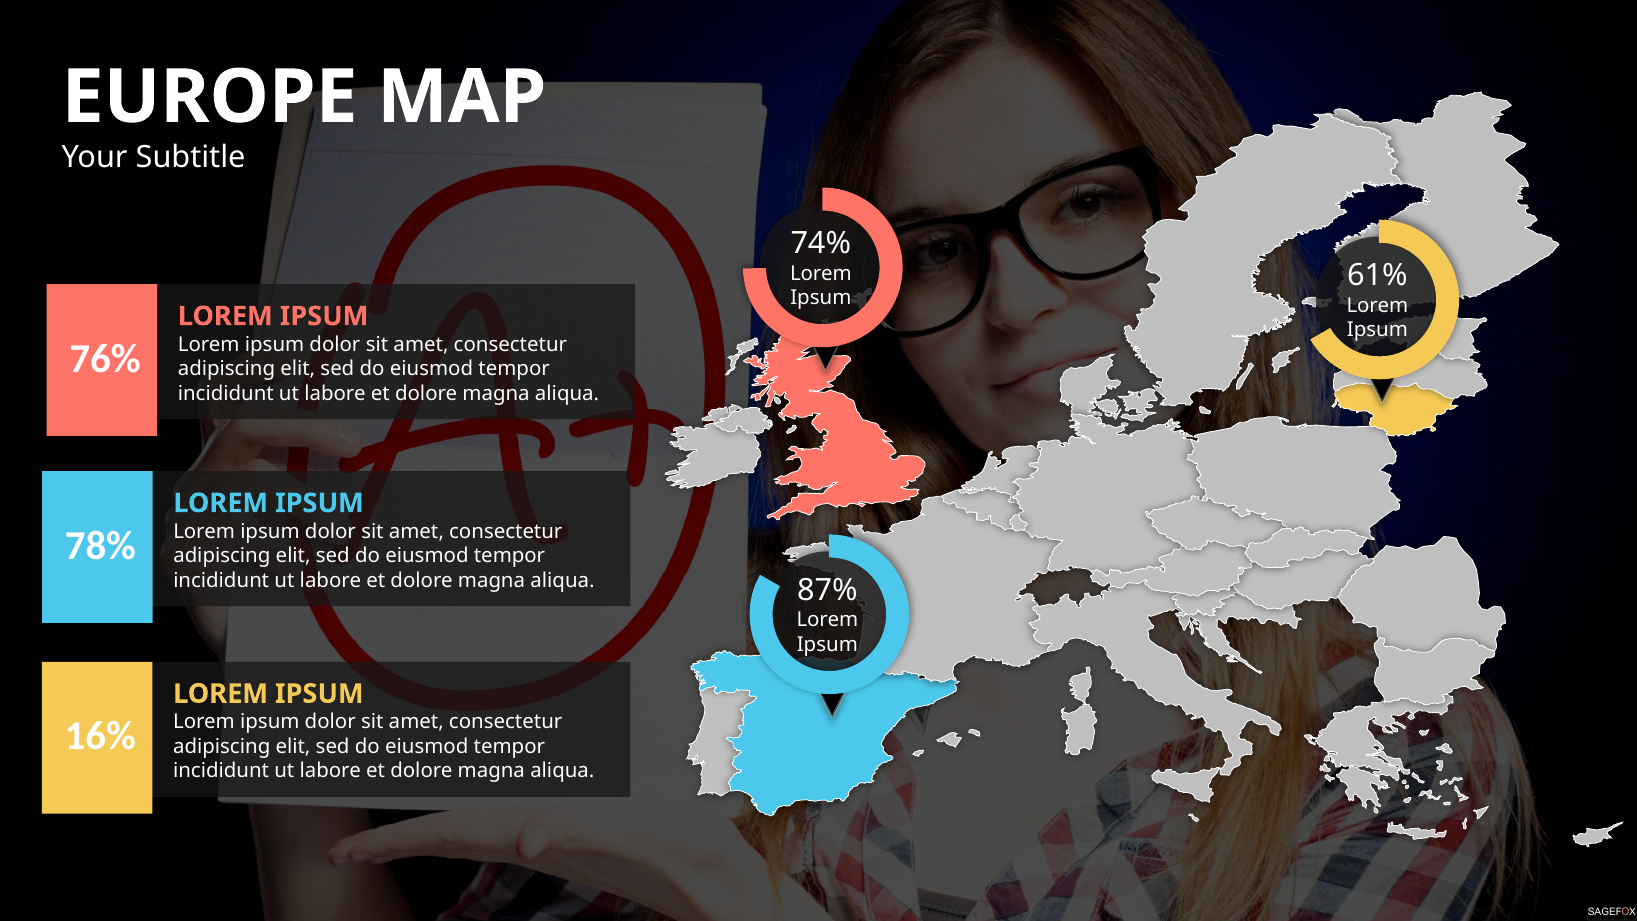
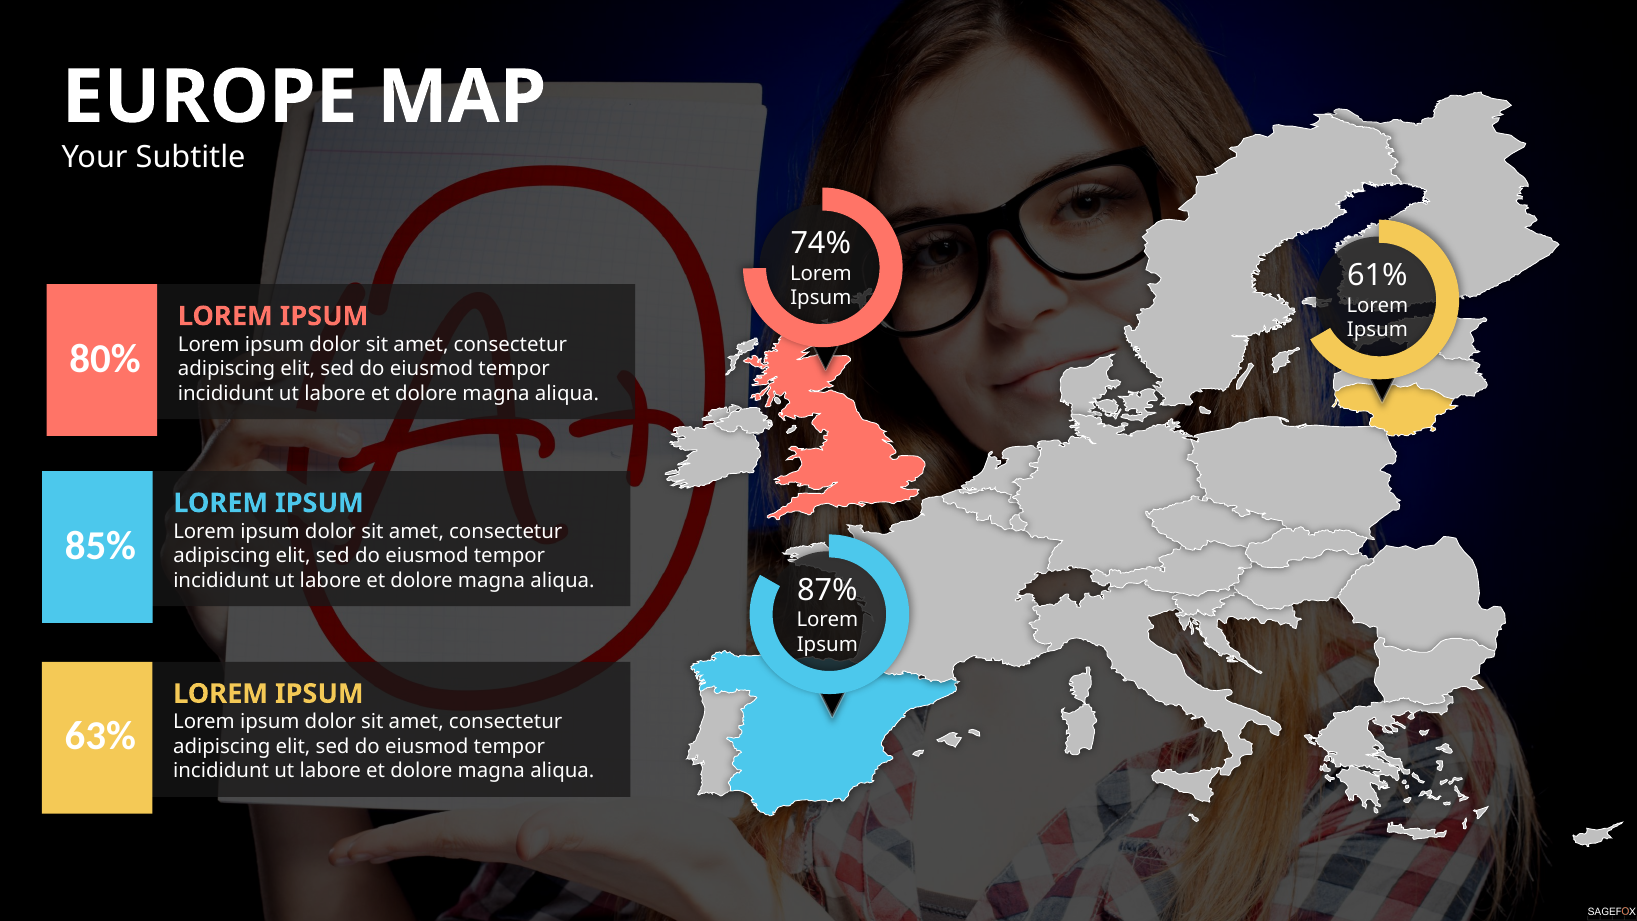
76%: 76% -> 80% (105, 359)
78%: 78% -> 85% (100, 546)
16%: 16% -> 63% (100, 736)
